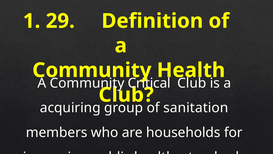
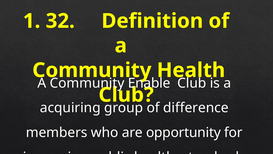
29: 29 -> 32 (60, 21)
Critical: Critical -> Enable (149, 83)
sanitation: sanitation -> difference (196, 108)
households: households -> opportunity (183, 132)
